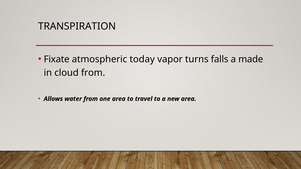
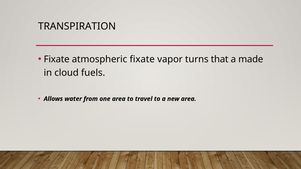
atmospheric today: today -> fixate (142, 59)
falls: falls -> that (220, 59)
cloud from: from -> fuels (93, 73)
